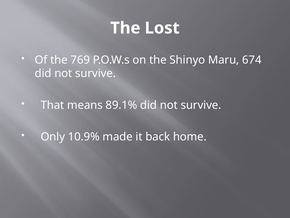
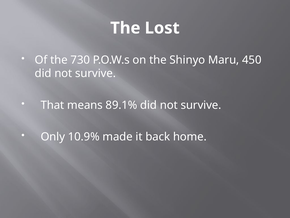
769: 769 -> 730 (80, 60)
674: 674 -> 450 (252, 60)
